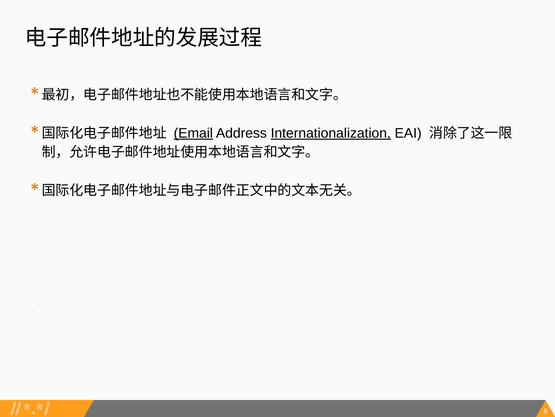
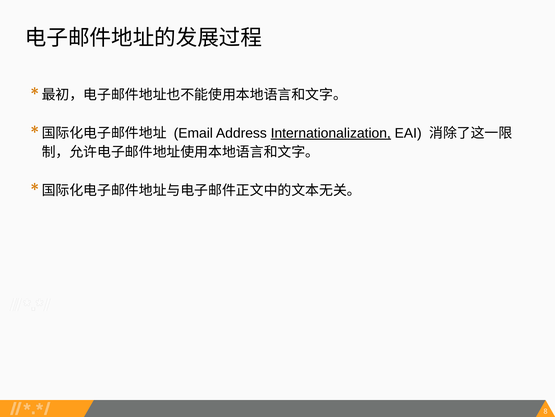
Email underline: present -> none (193, 133)
